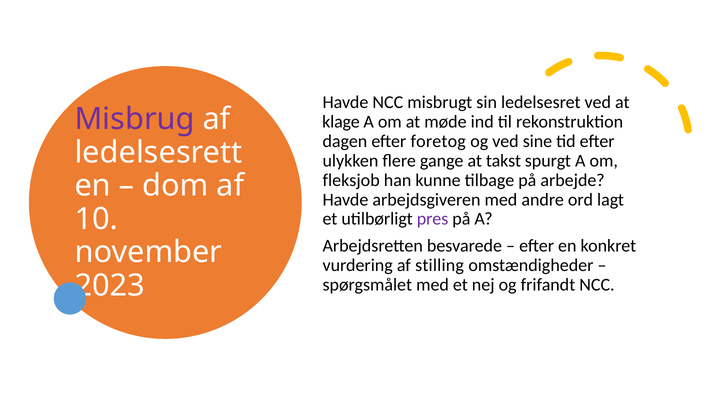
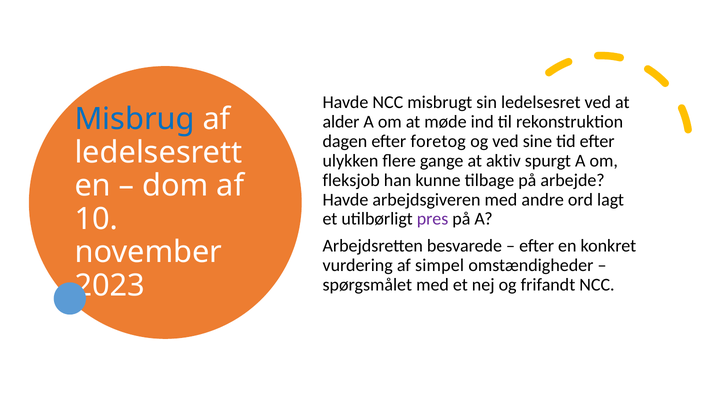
Misbrug colour: purple -> blue (135, 119)
klage: klage -> alder (341, 122)
takst: takst -> aktiv (503, 161)
stilling: stilling -> simpel (440, 265)
